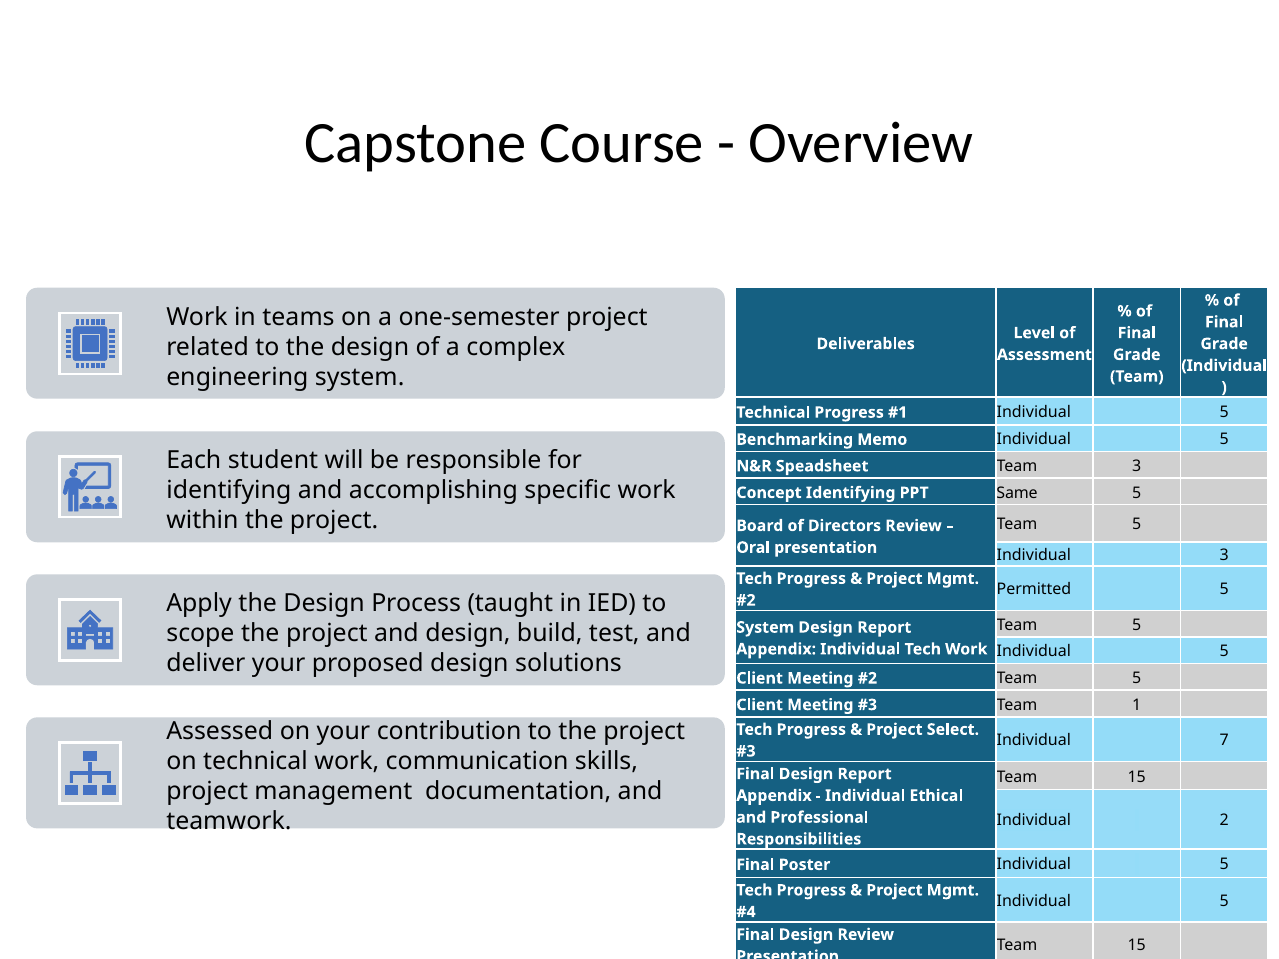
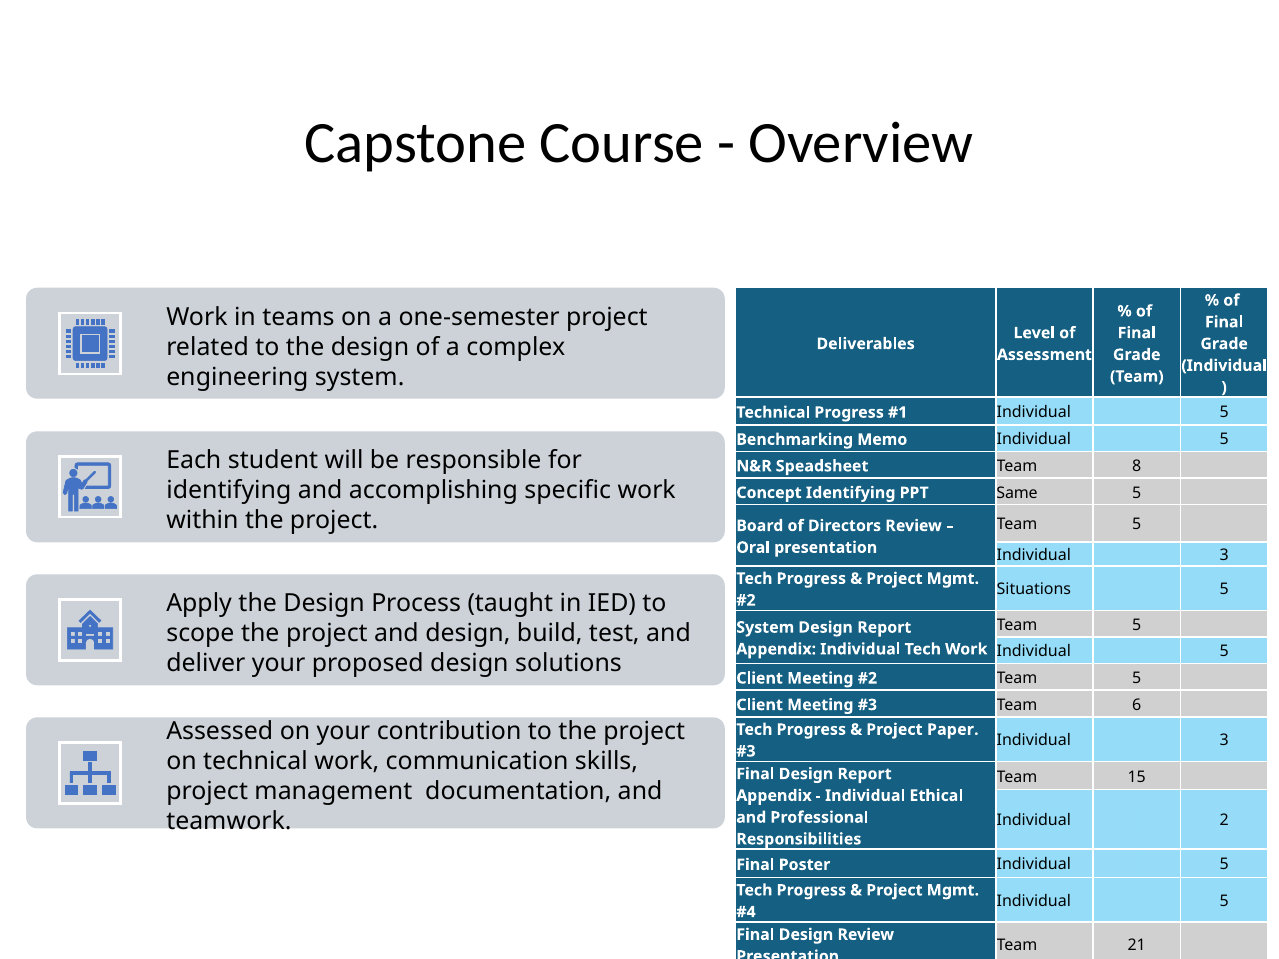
Team 3: 3 -> 8 (1137, 466)
Permitted: Permitted -> Situations (1034, 590)
1: 1 -> 6 (1137, 705)
Select: Select -> Paper (953, 730)
7: 7 -> 3 (1224, 741)
15: 15 -> 21 (1137, 946)
